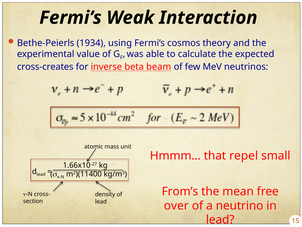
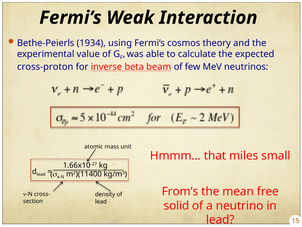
cross-creates: cross-creates -> cross-proton (45, 67)
repel: repel -> miles (244, 155)
over: over -> solid (176, 205)
